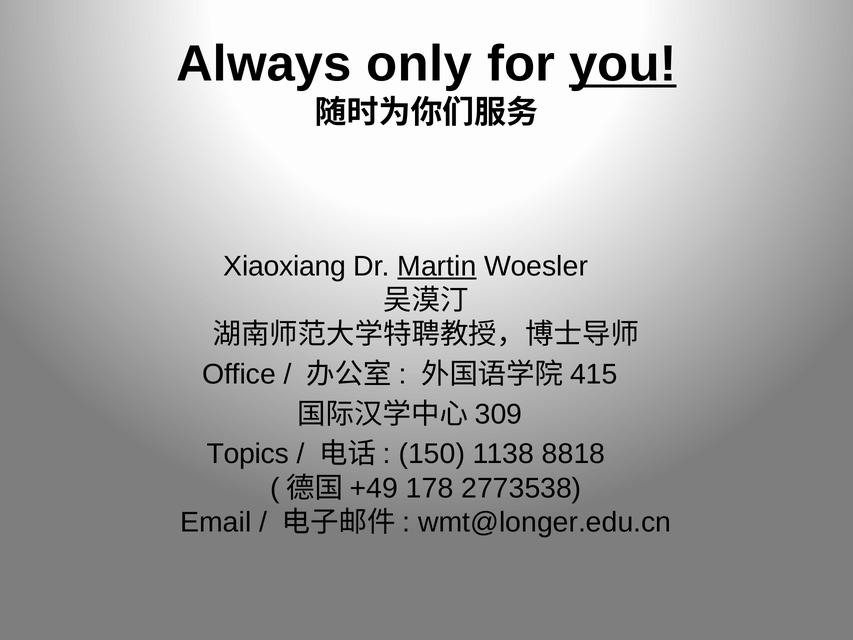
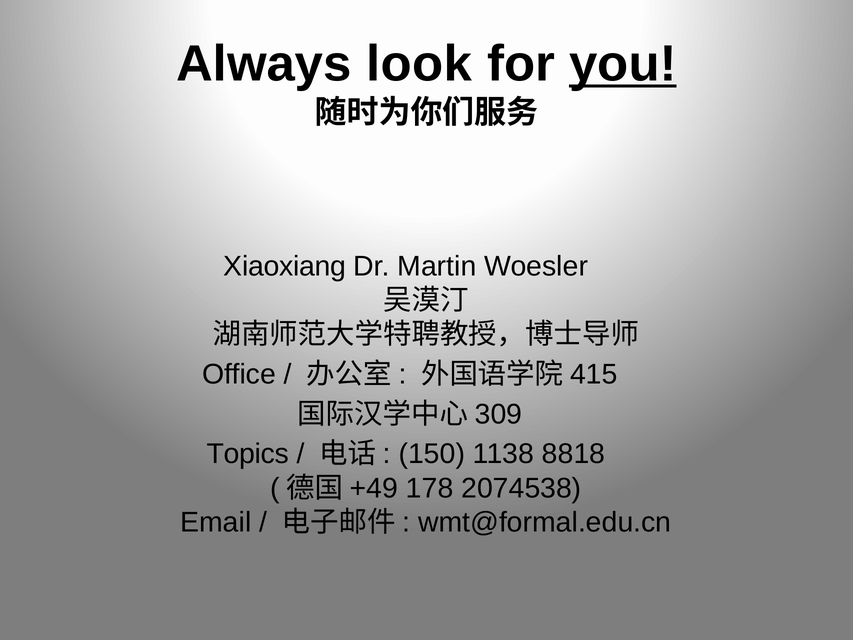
only: only -> look (419, 64)
Martin underline: present -> none (437, 266)
2773538: 2773538 -> 2074538 (521, 488)
wmt@longer.edu.cn: wmt@longer.edu.cn -> wmt@formal.edu.cn (545, 522)
